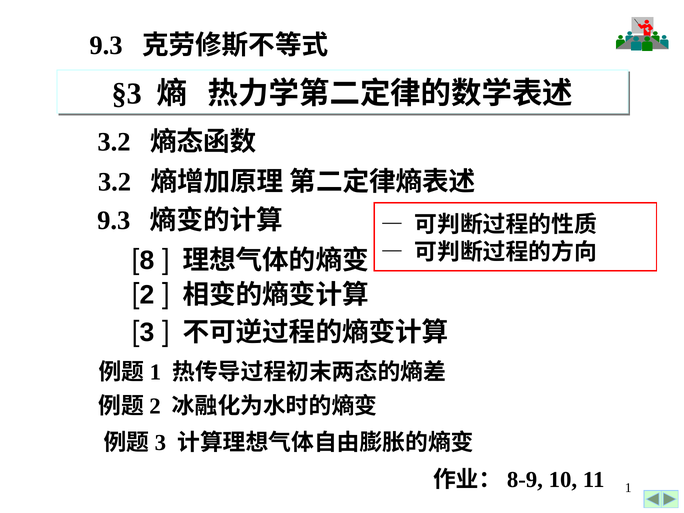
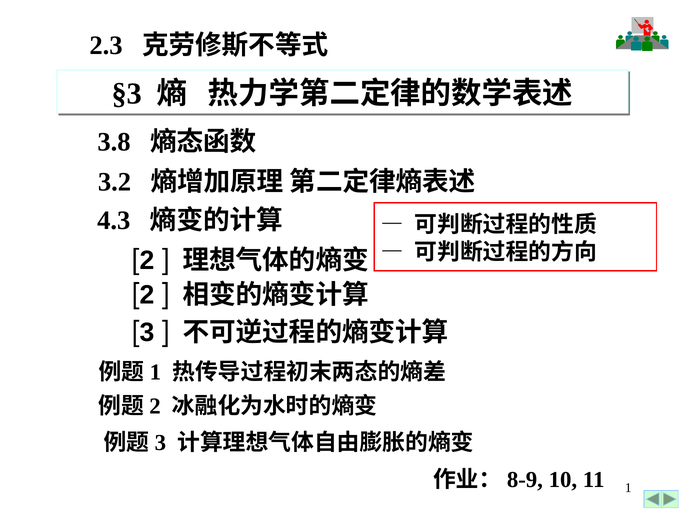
9.3: 9.3 -> 2.3 (106, 46)
3.2: 3.2 -> 3.8 (114, 142)
9.3: 9.3 -> 4.3 (114, 221)
8: 8 -> 2 (147, 261)
